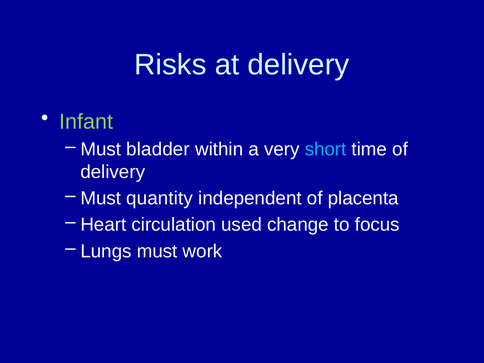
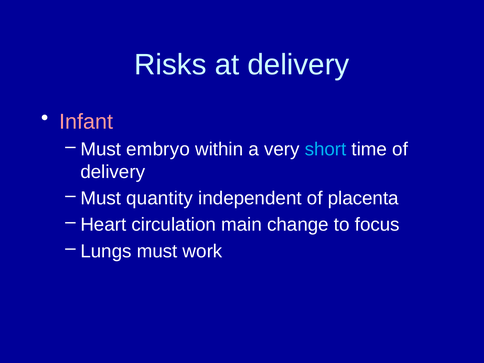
Infant colour: light green -> pink (86, 122)
bladder: bladder -> embryo (158, 149)
used: used -> main (242, 225)
